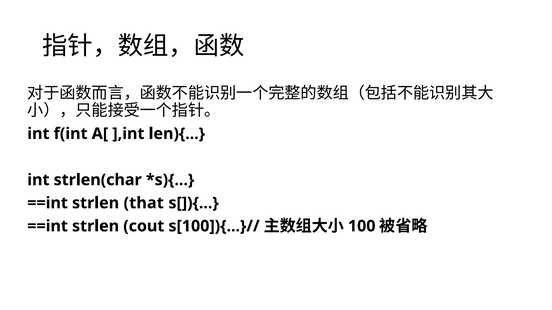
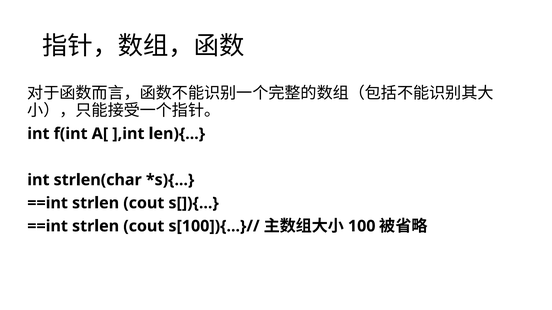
that: that -> cout (144, 203)
